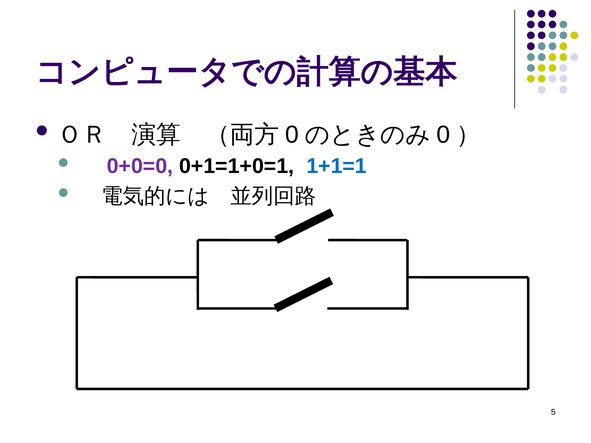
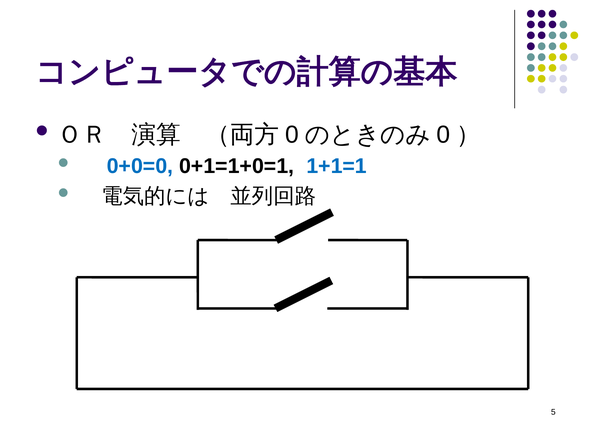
0+0=0 colour: purple -> blue (140, 166)
